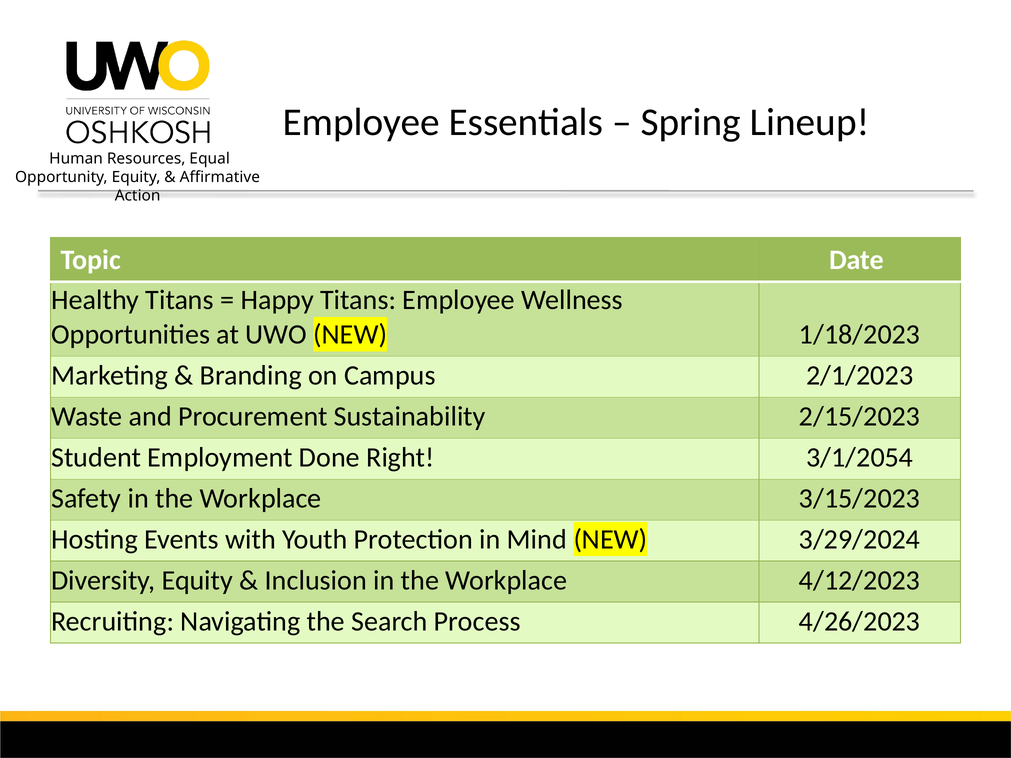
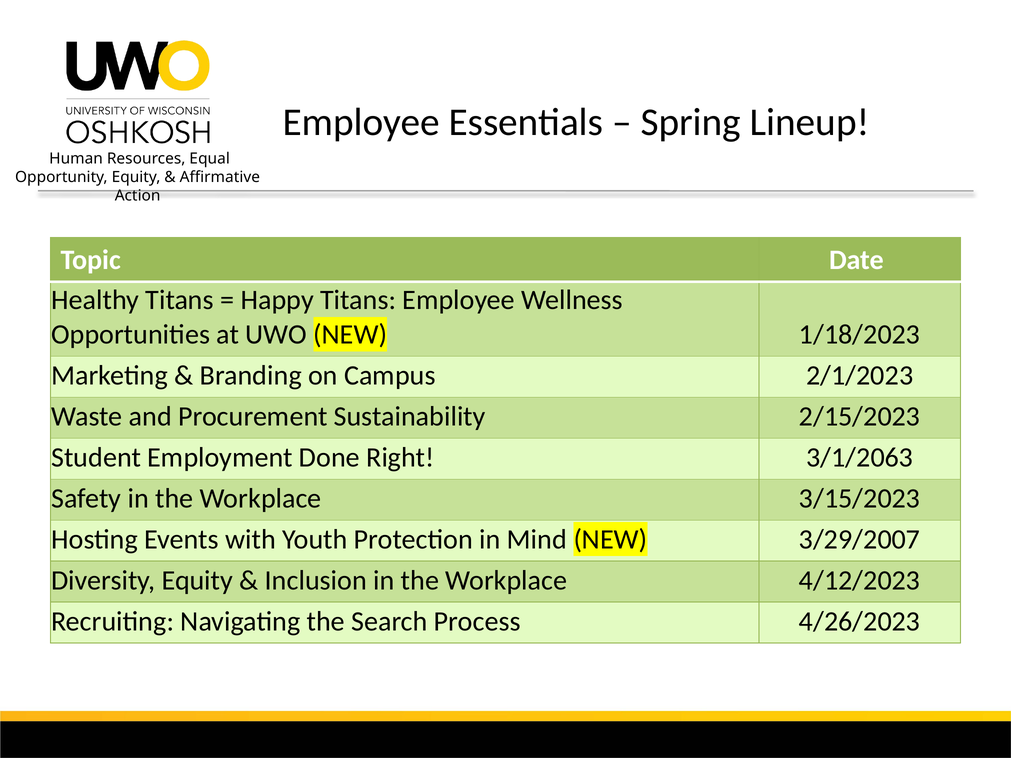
3/1/2054: 3/1/2054 -> 3/1/2063 (860, 457)
3/29/2024: 3/29/2024 -> 3/29/2007 (860, 539)
